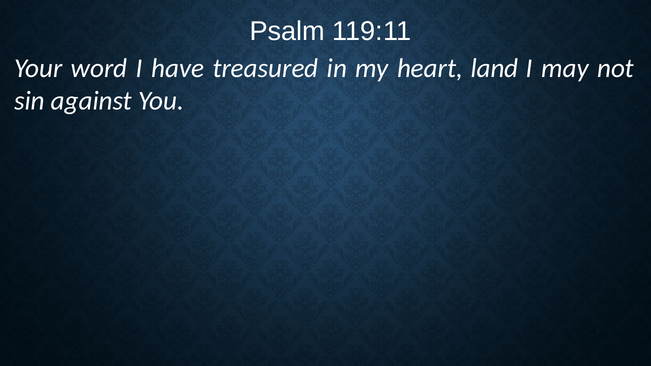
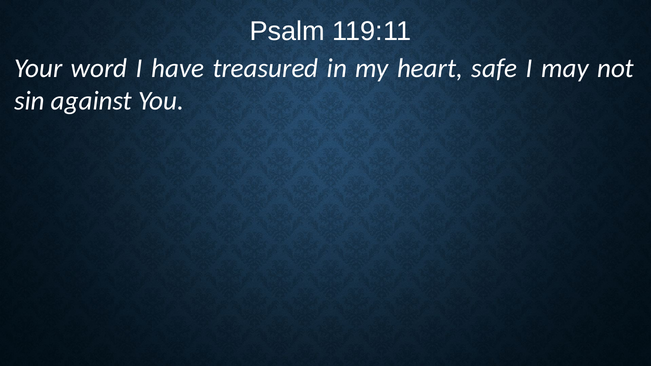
land: land -> safe (494, 68)
